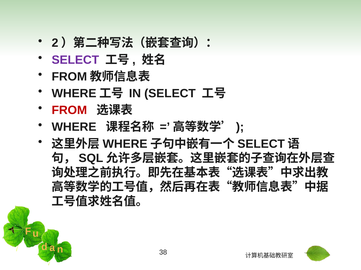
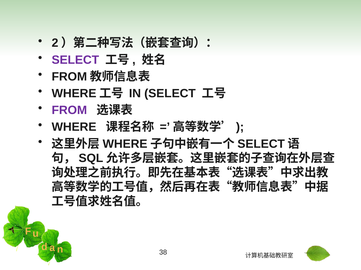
FROM colour: red -> purple (69, 111)
